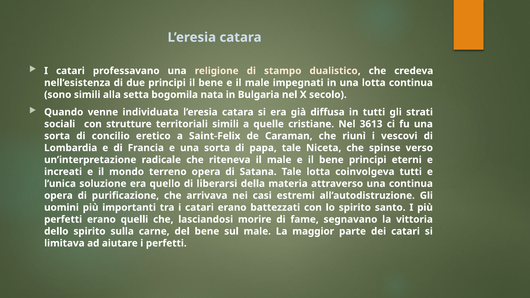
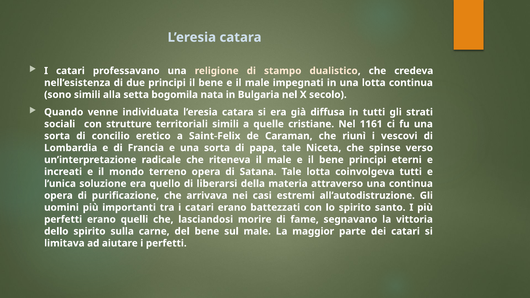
3613: 3613 -> 1161 (371, 124)
